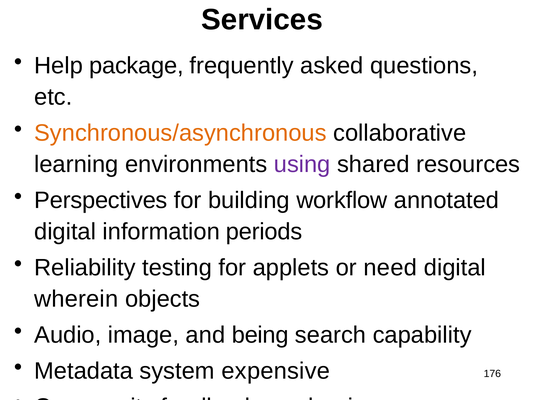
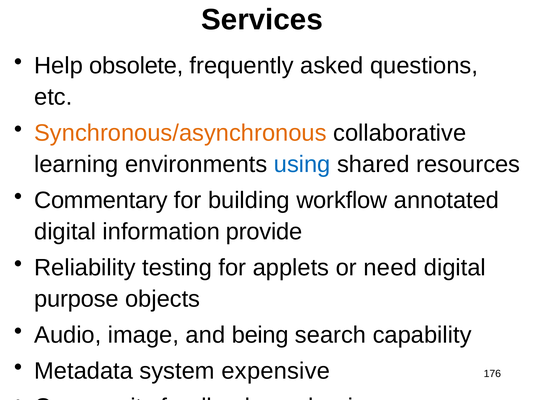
package: package -> obsolete (136, 66)
using colour: purple -> blue (302, 164)
Perspectives: Perspectives -> Commentary (101, 200)
periods: periods -> provide (264, 232)
wherein: wherein -> purpose (76, 299)
